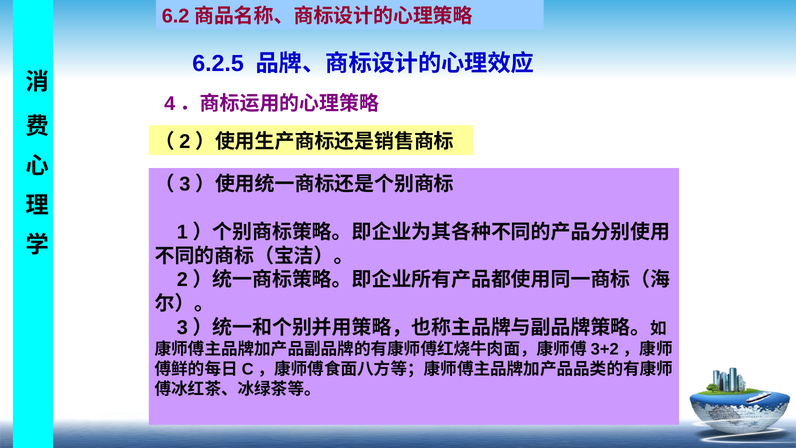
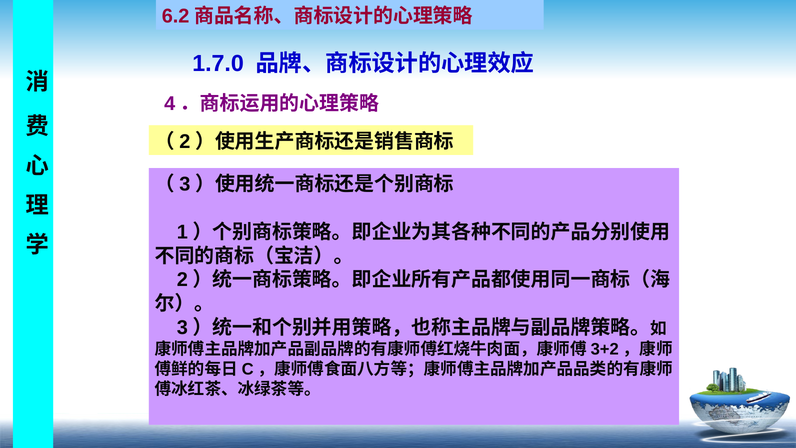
6.2.5: 6.2.5 -> 1.7.0 (218, 64)
